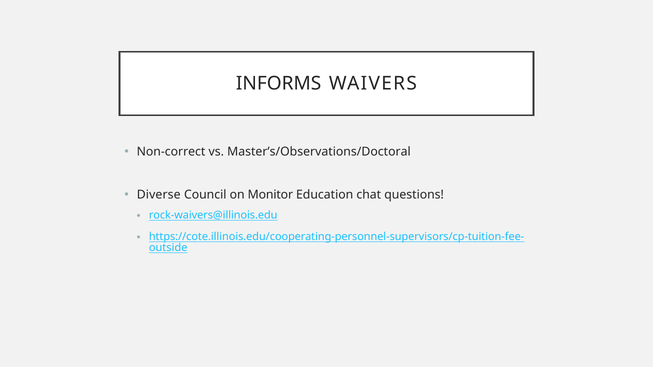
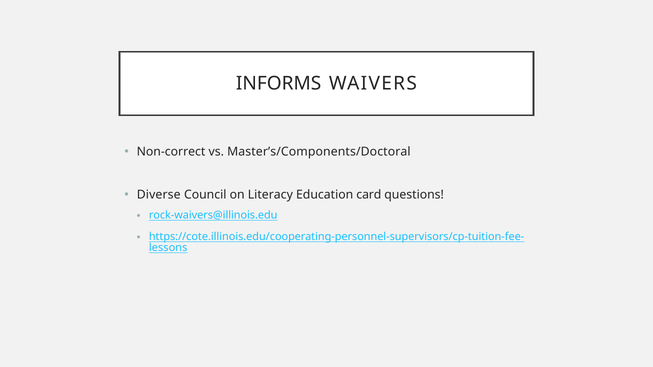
Master’s/Observations/Doctoral: Master’s/Observations/Doctoral -> Master’s/Components/Doctoral (319, 152)
Monitor: Monitor -> Literacy (270, 195)
chat: chat -> card (369, 195)
outside: outside -> lessons (168, 248)
